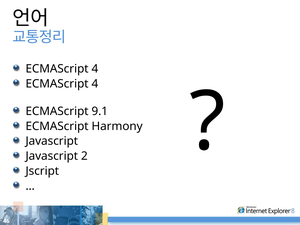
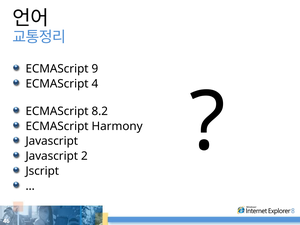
4: 4 -> 9 (95, 69)
9.1: 9.1 -> 8.2 (100, 111)
